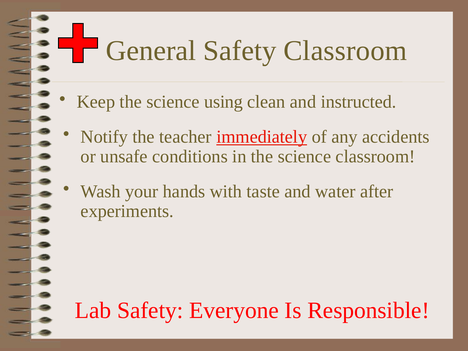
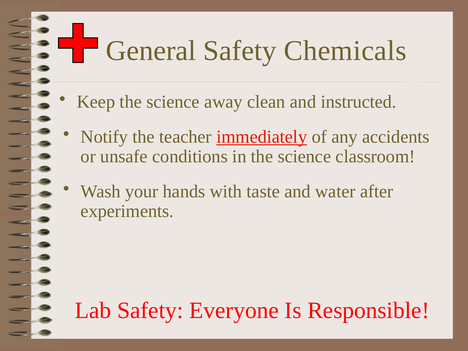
Safety Classroom: Classroom -> Chemicals (345, 51)
using: using -> away (223, 102)
